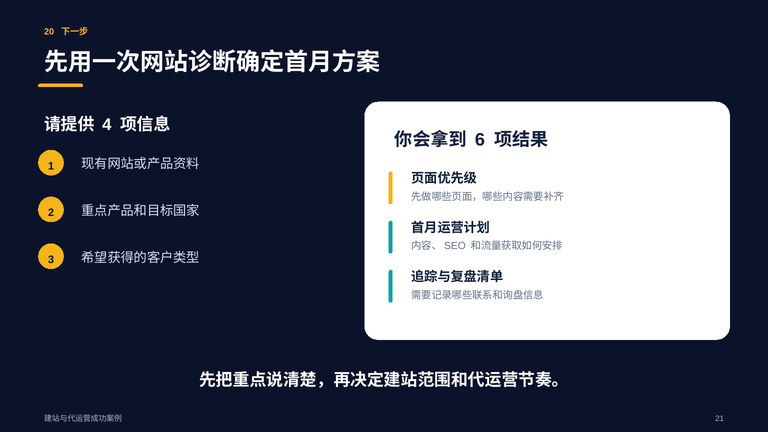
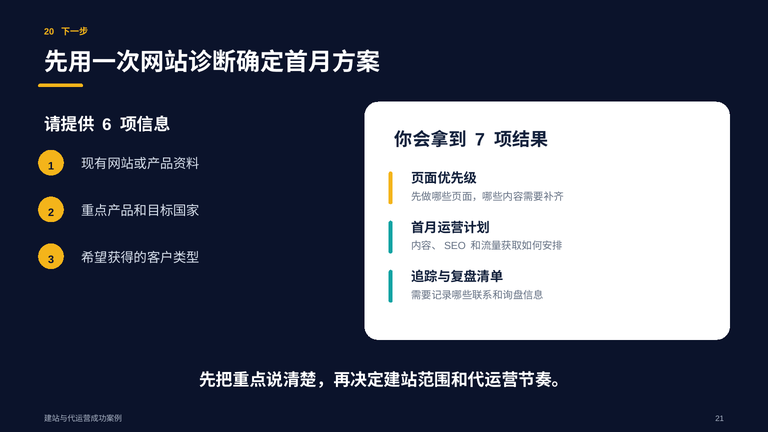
4: 4 -> 6 (107, 124)
6: 6 -> 7 (480, 140)
